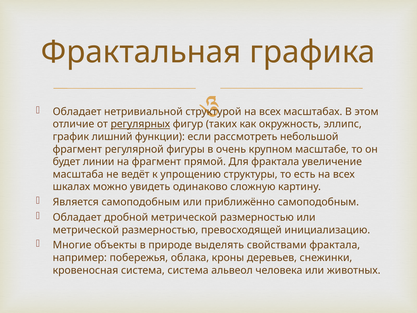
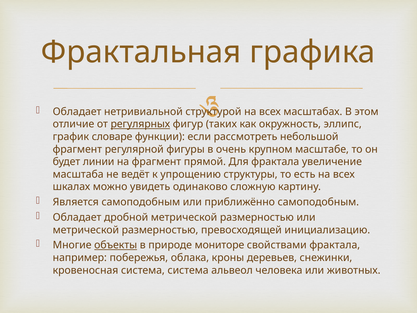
лишний: лишний -> словаре (112, 137)
объекты underline: none -> present (116, 245)
выделять: выделять -> мониторе (219, 245)
